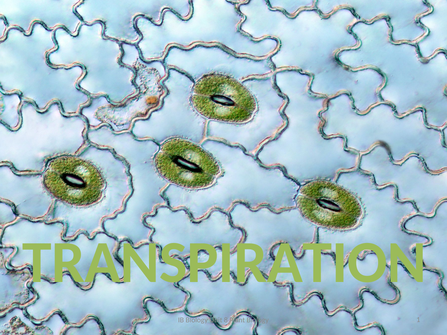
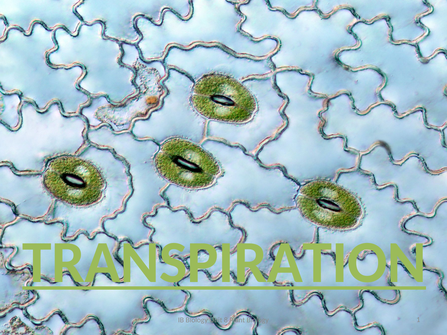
TRANSPIRATION underline: none -> present (224, 263)
